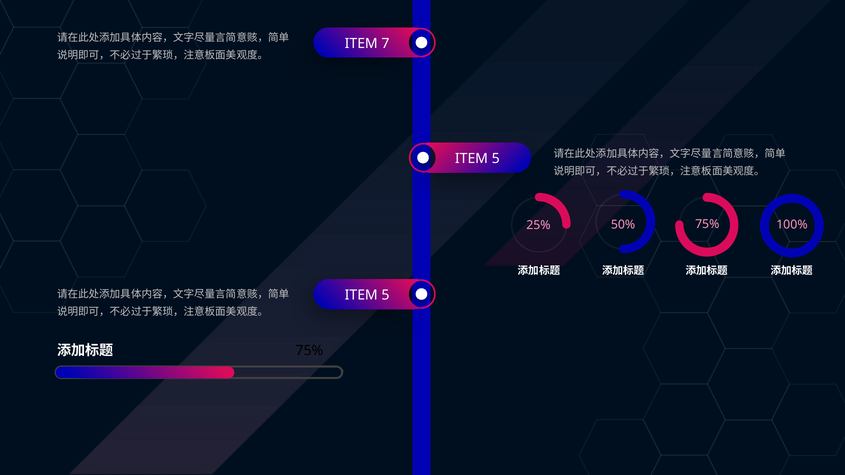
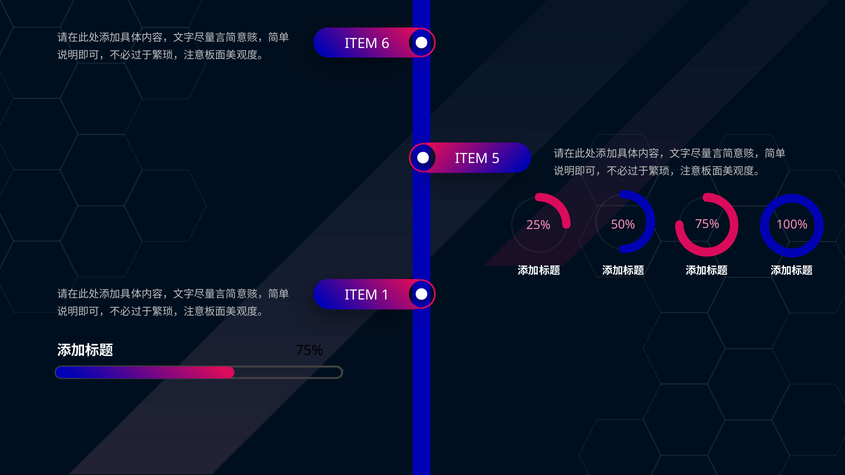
7: 7 -> 6 (385, 44)
5: 5 -> 1 (385, 295)
